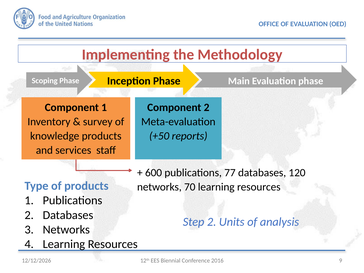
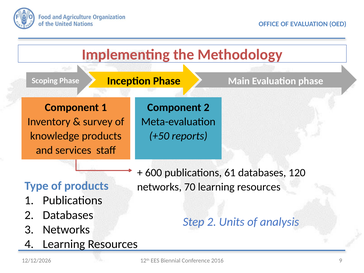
77: 77 -> 61 (230, 173)
